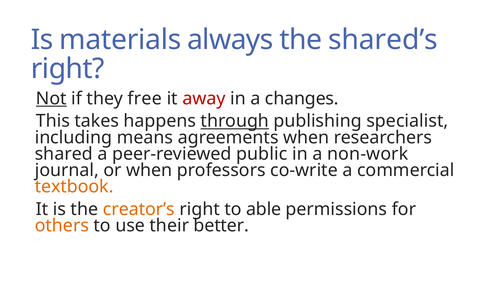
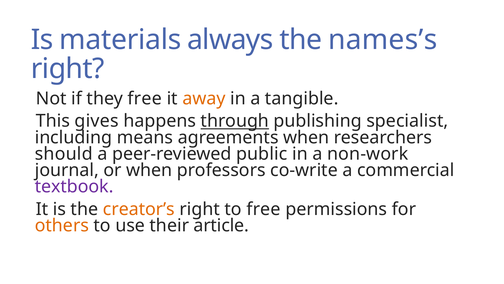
shared’s: shared’s -> names’s (383, 40)
Not underline: present -> none (51, 98)
away colour: red -> orange (204, 98)
changes: changes -> tangible (302, 98)
takes: takes -> gives (97, 121)
shared: shared -> should (64, 154)
textbook colour: orange -> purple (74, 186)
to able: able -> free (264, 209)
better: better -> article (221, 225)
